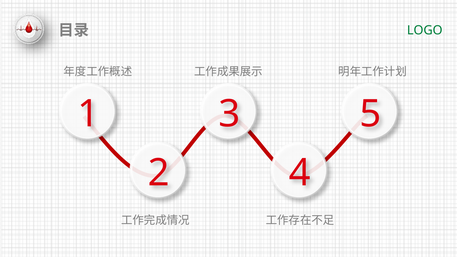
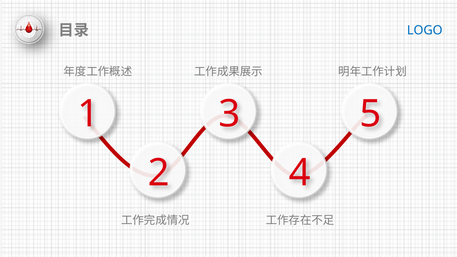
LOGO colour: green -> blue (425, 30)
